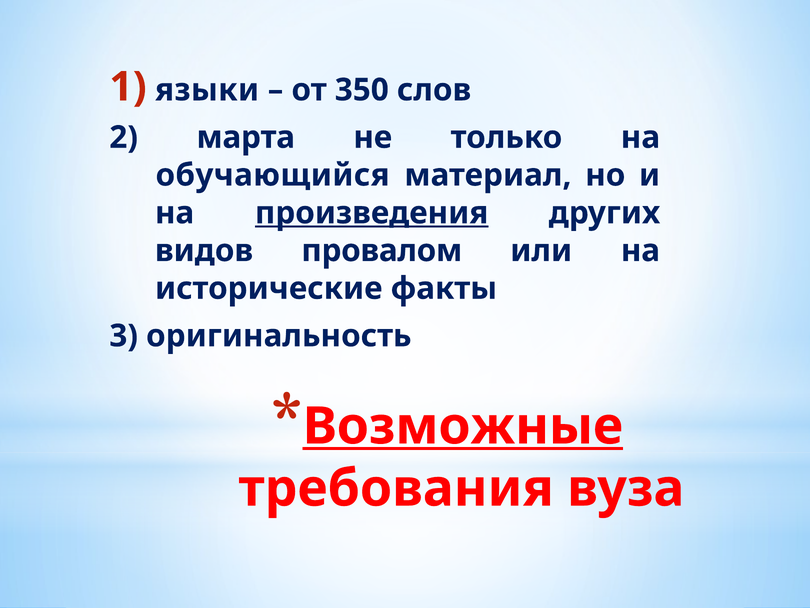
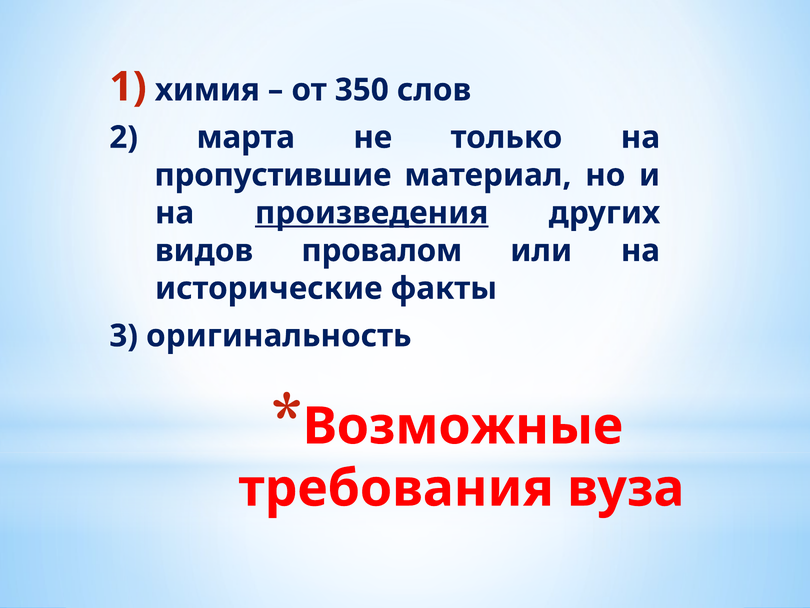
языки: языки -> химия (207, 90)
обучающийся: обучающийся -> пропустившие (273, 175)
Возможные underline: present -> none (463, 426)
